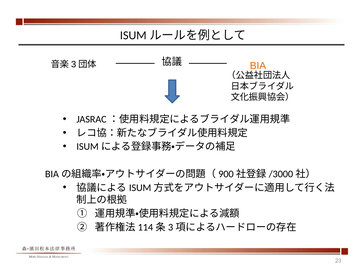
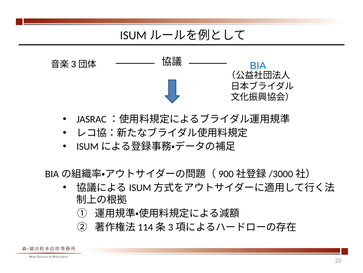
BIA colour: orange -> blue (258, 66)
